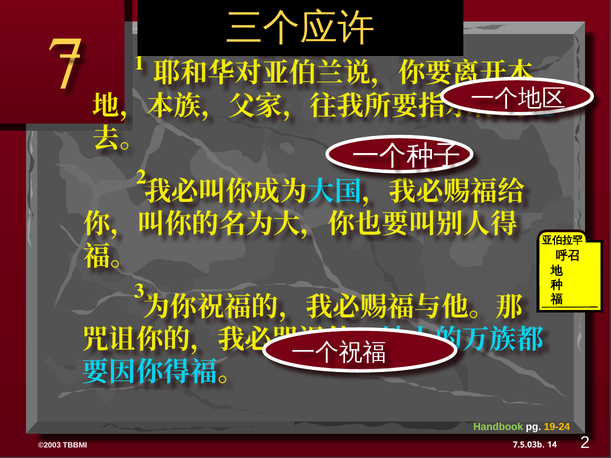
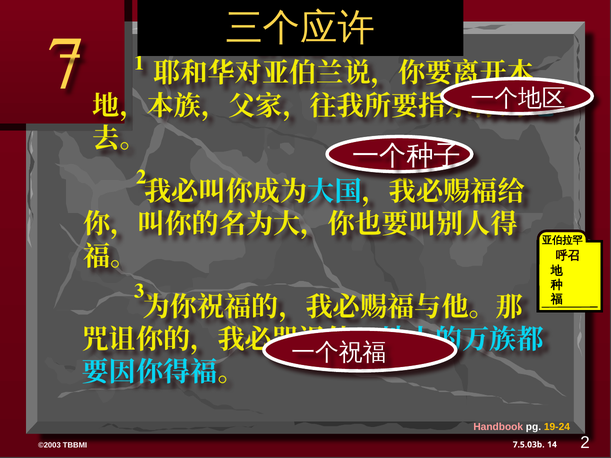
Handbook colour: light green -> pink (498, 427)
